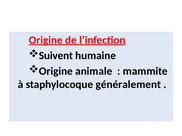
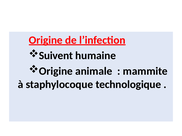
généralement: généralement -> technologique (128, 85)
